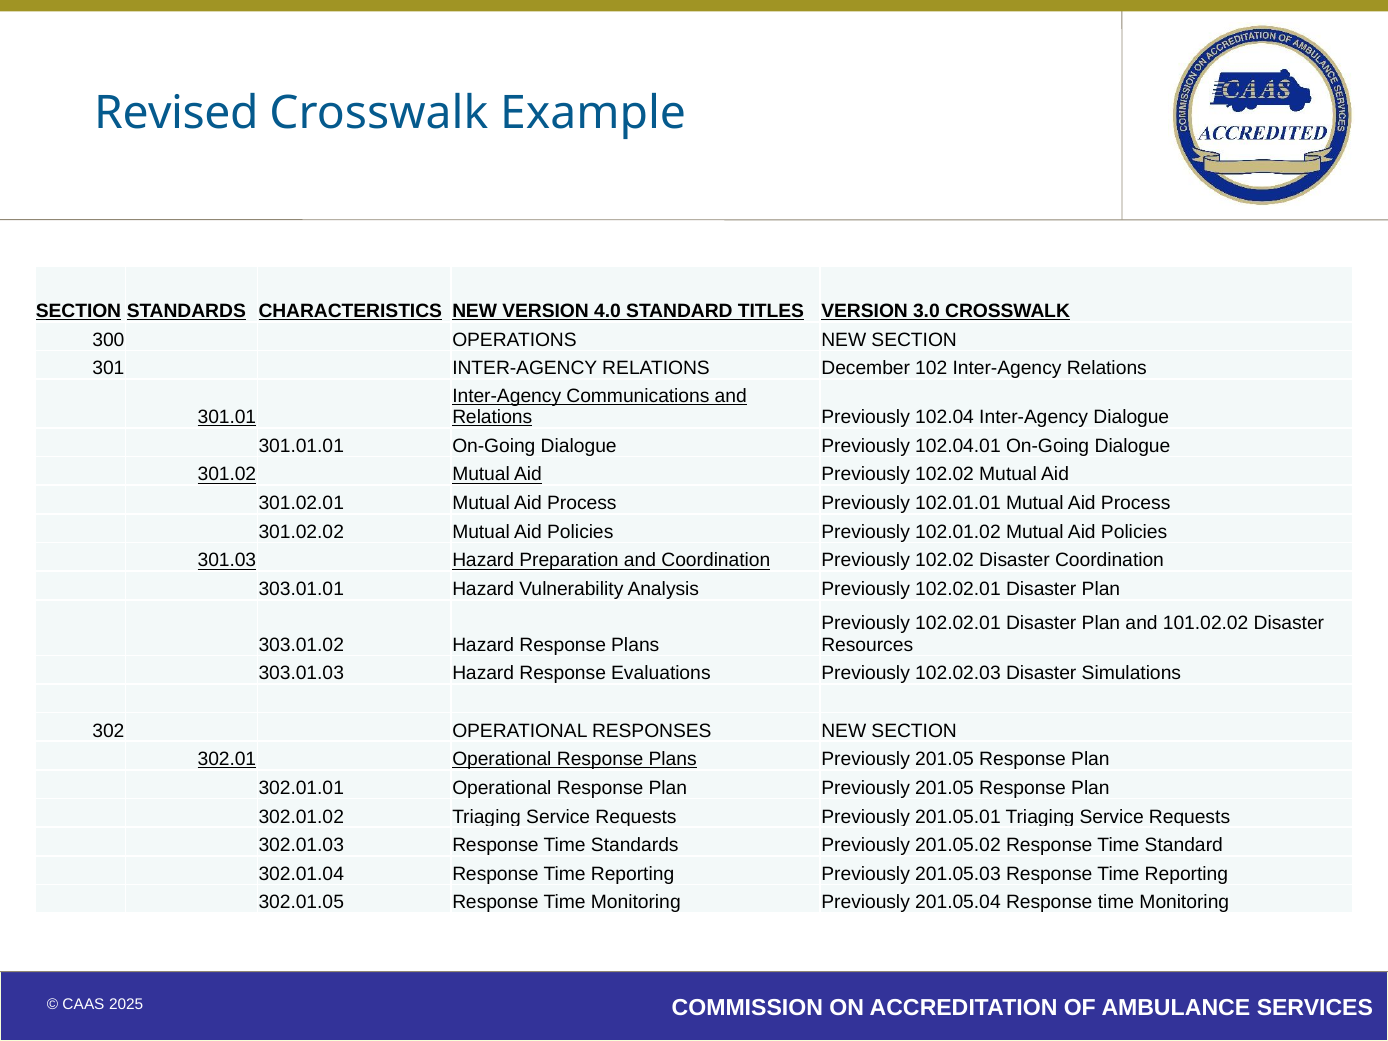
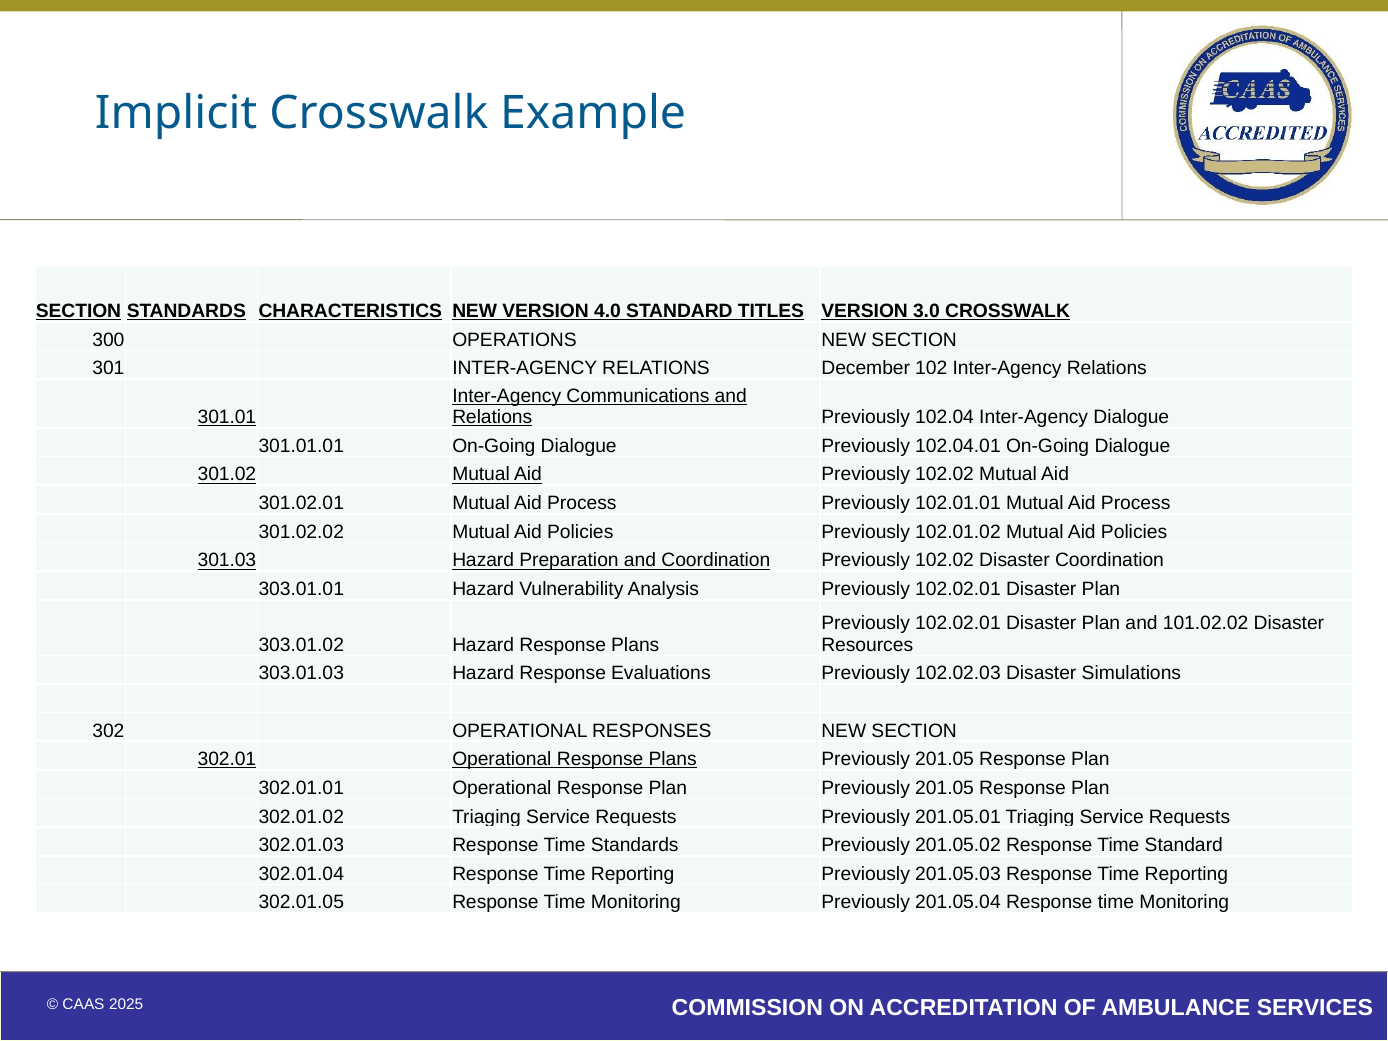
Revised: Revised -> Implicit (176, 113)
